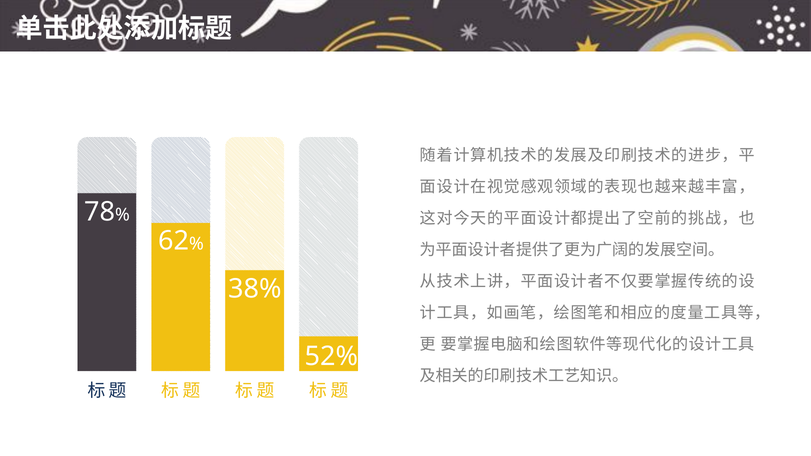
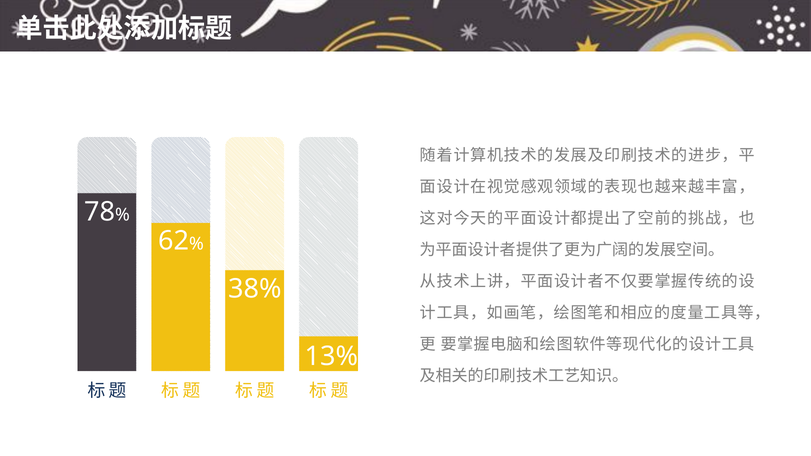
52%: 52% -> 13% (332, 356)
